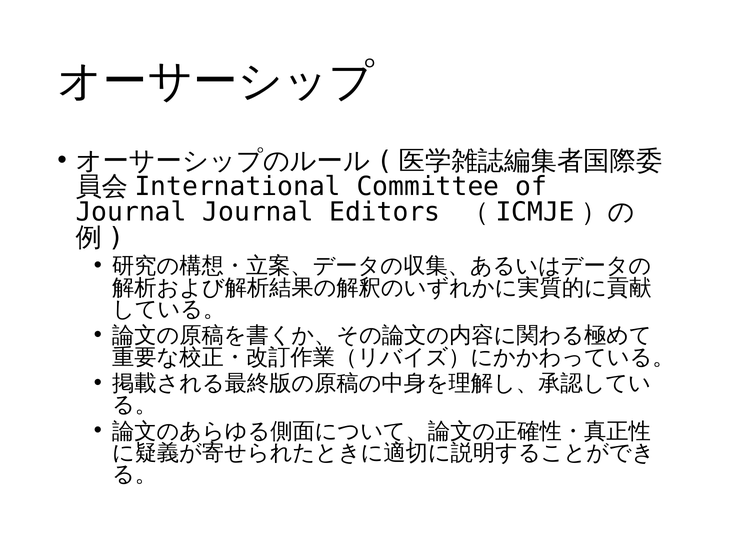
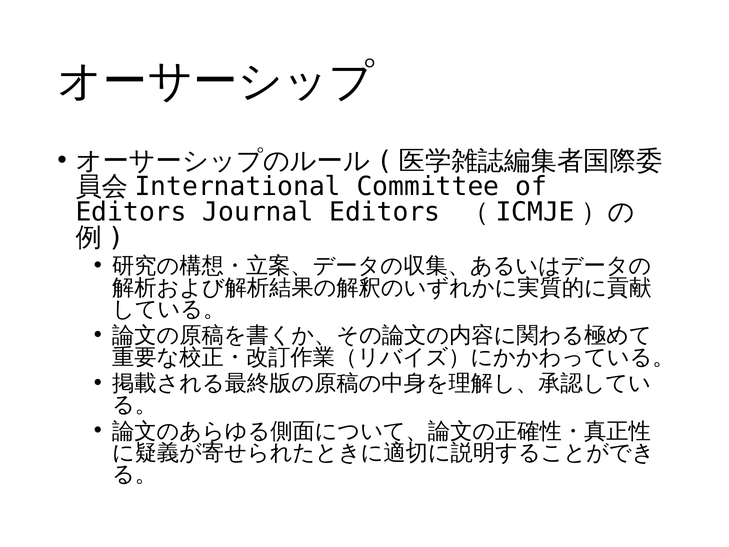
Journal: Journal -> Editors (131, 212)
